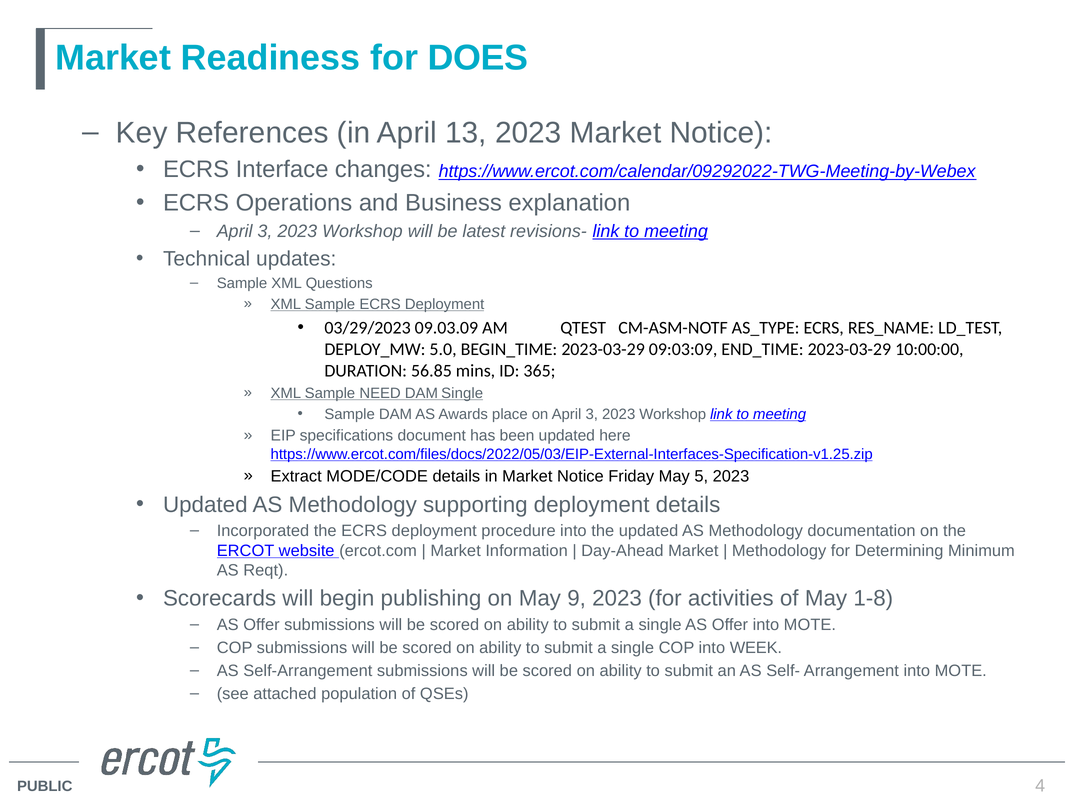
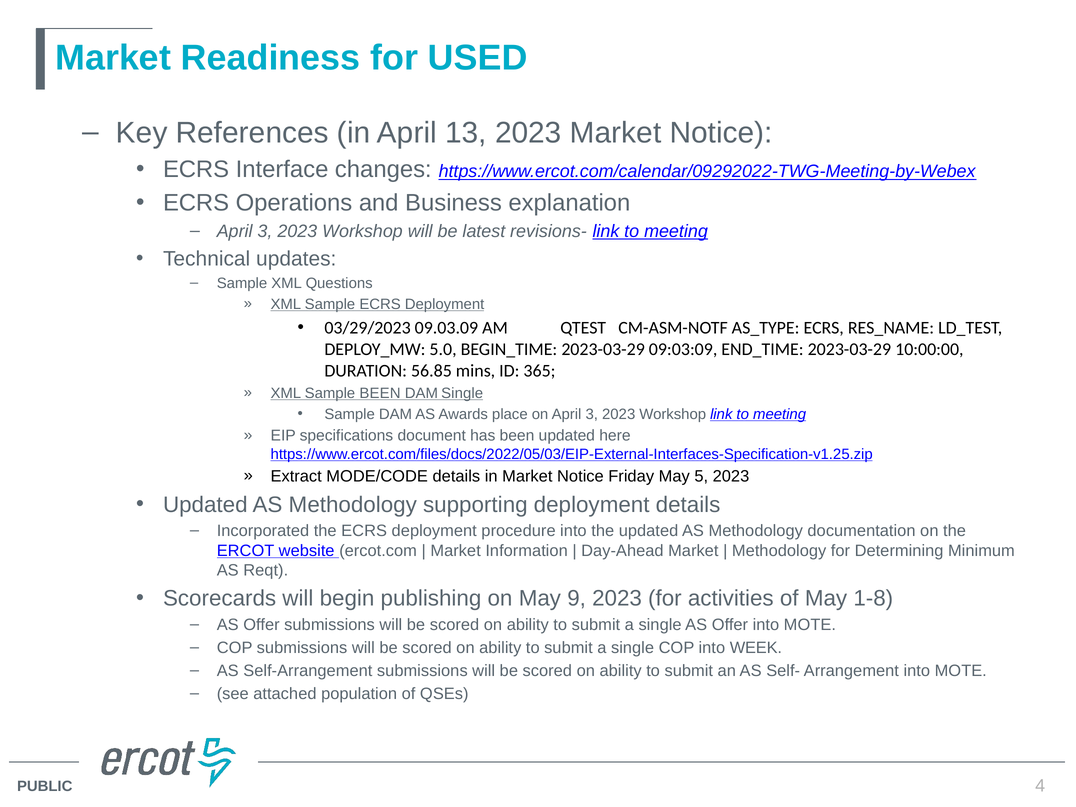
DOES: DOES -> USED (478, 58)
Sample NEED: NEED -> BEEN (380, 393)
